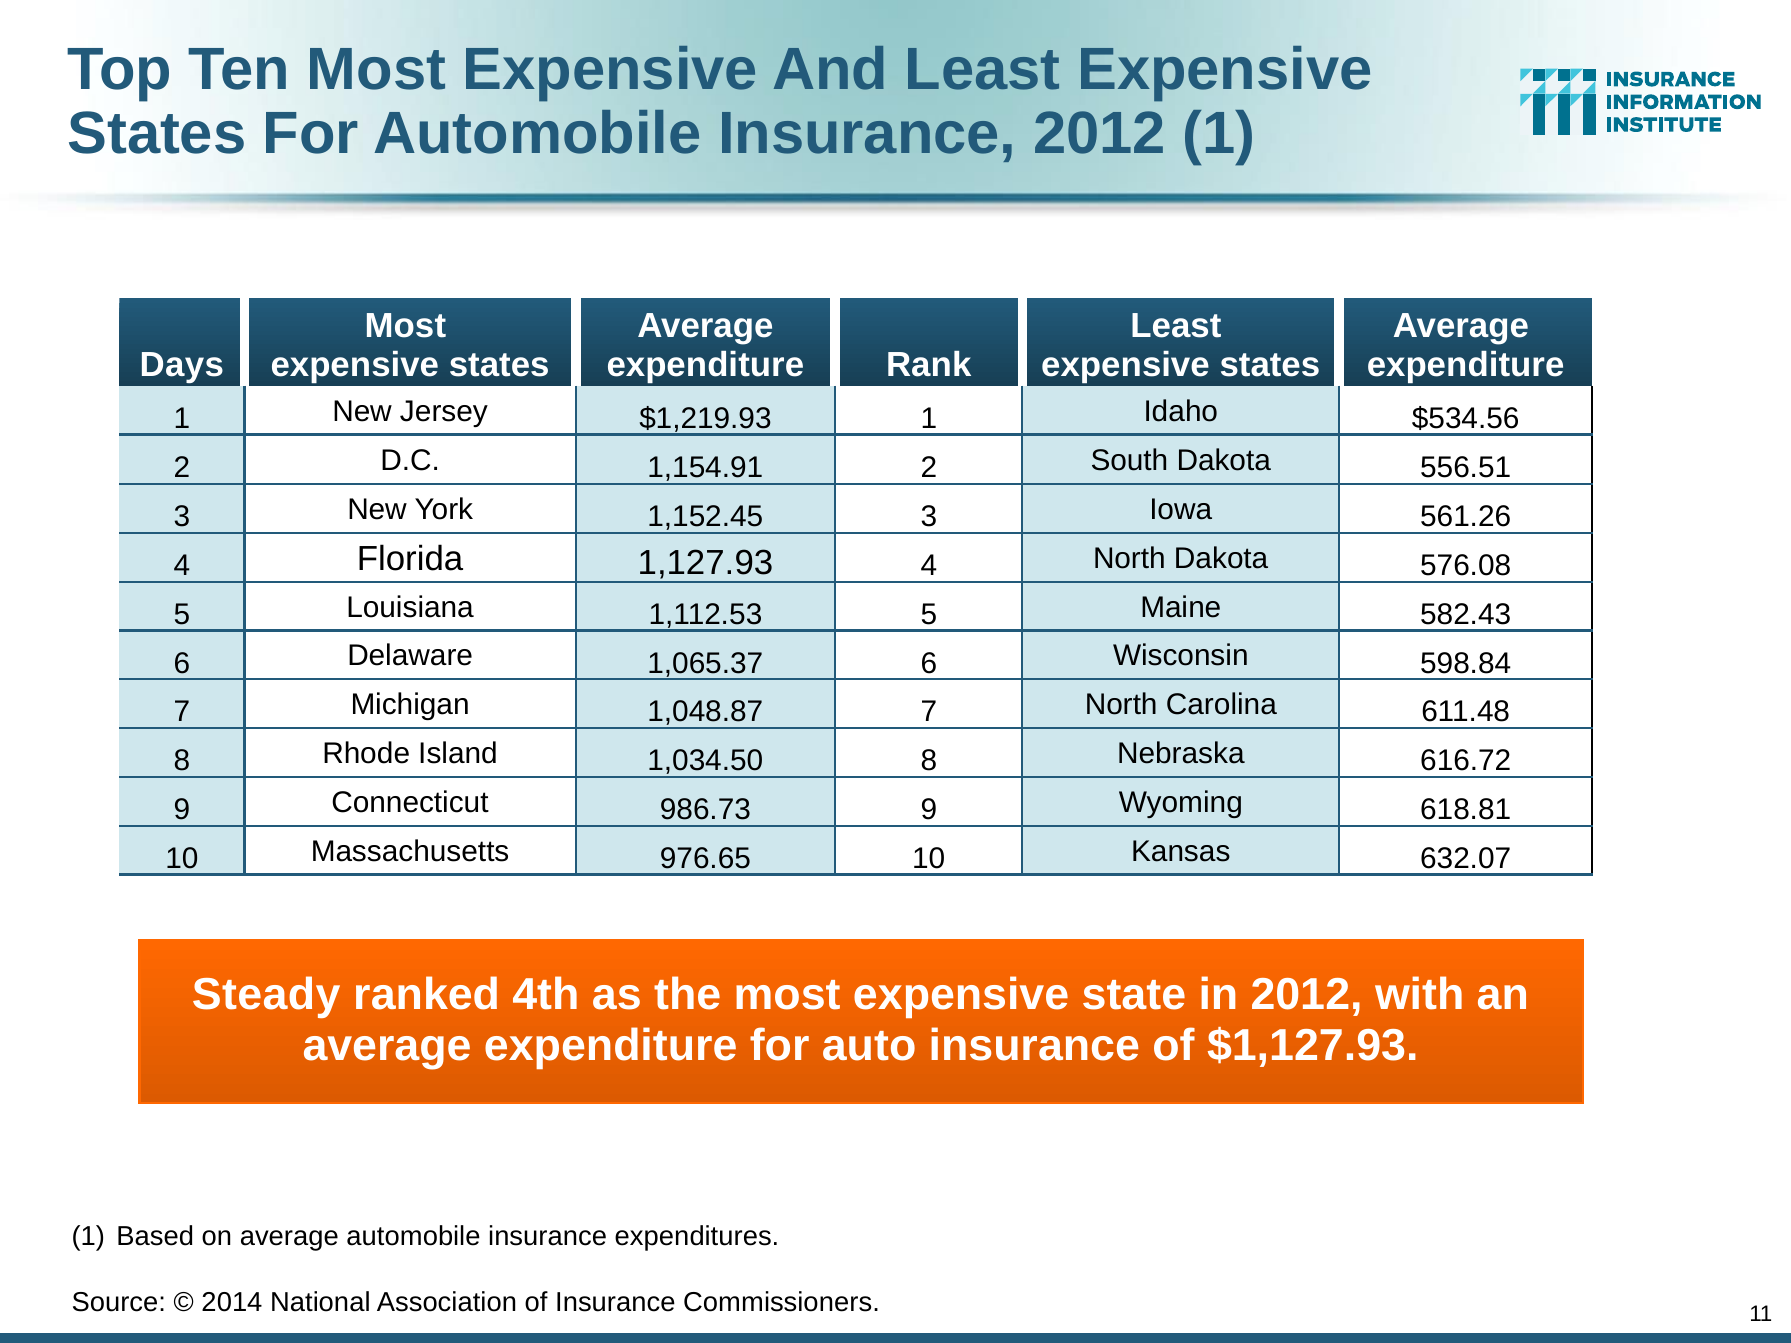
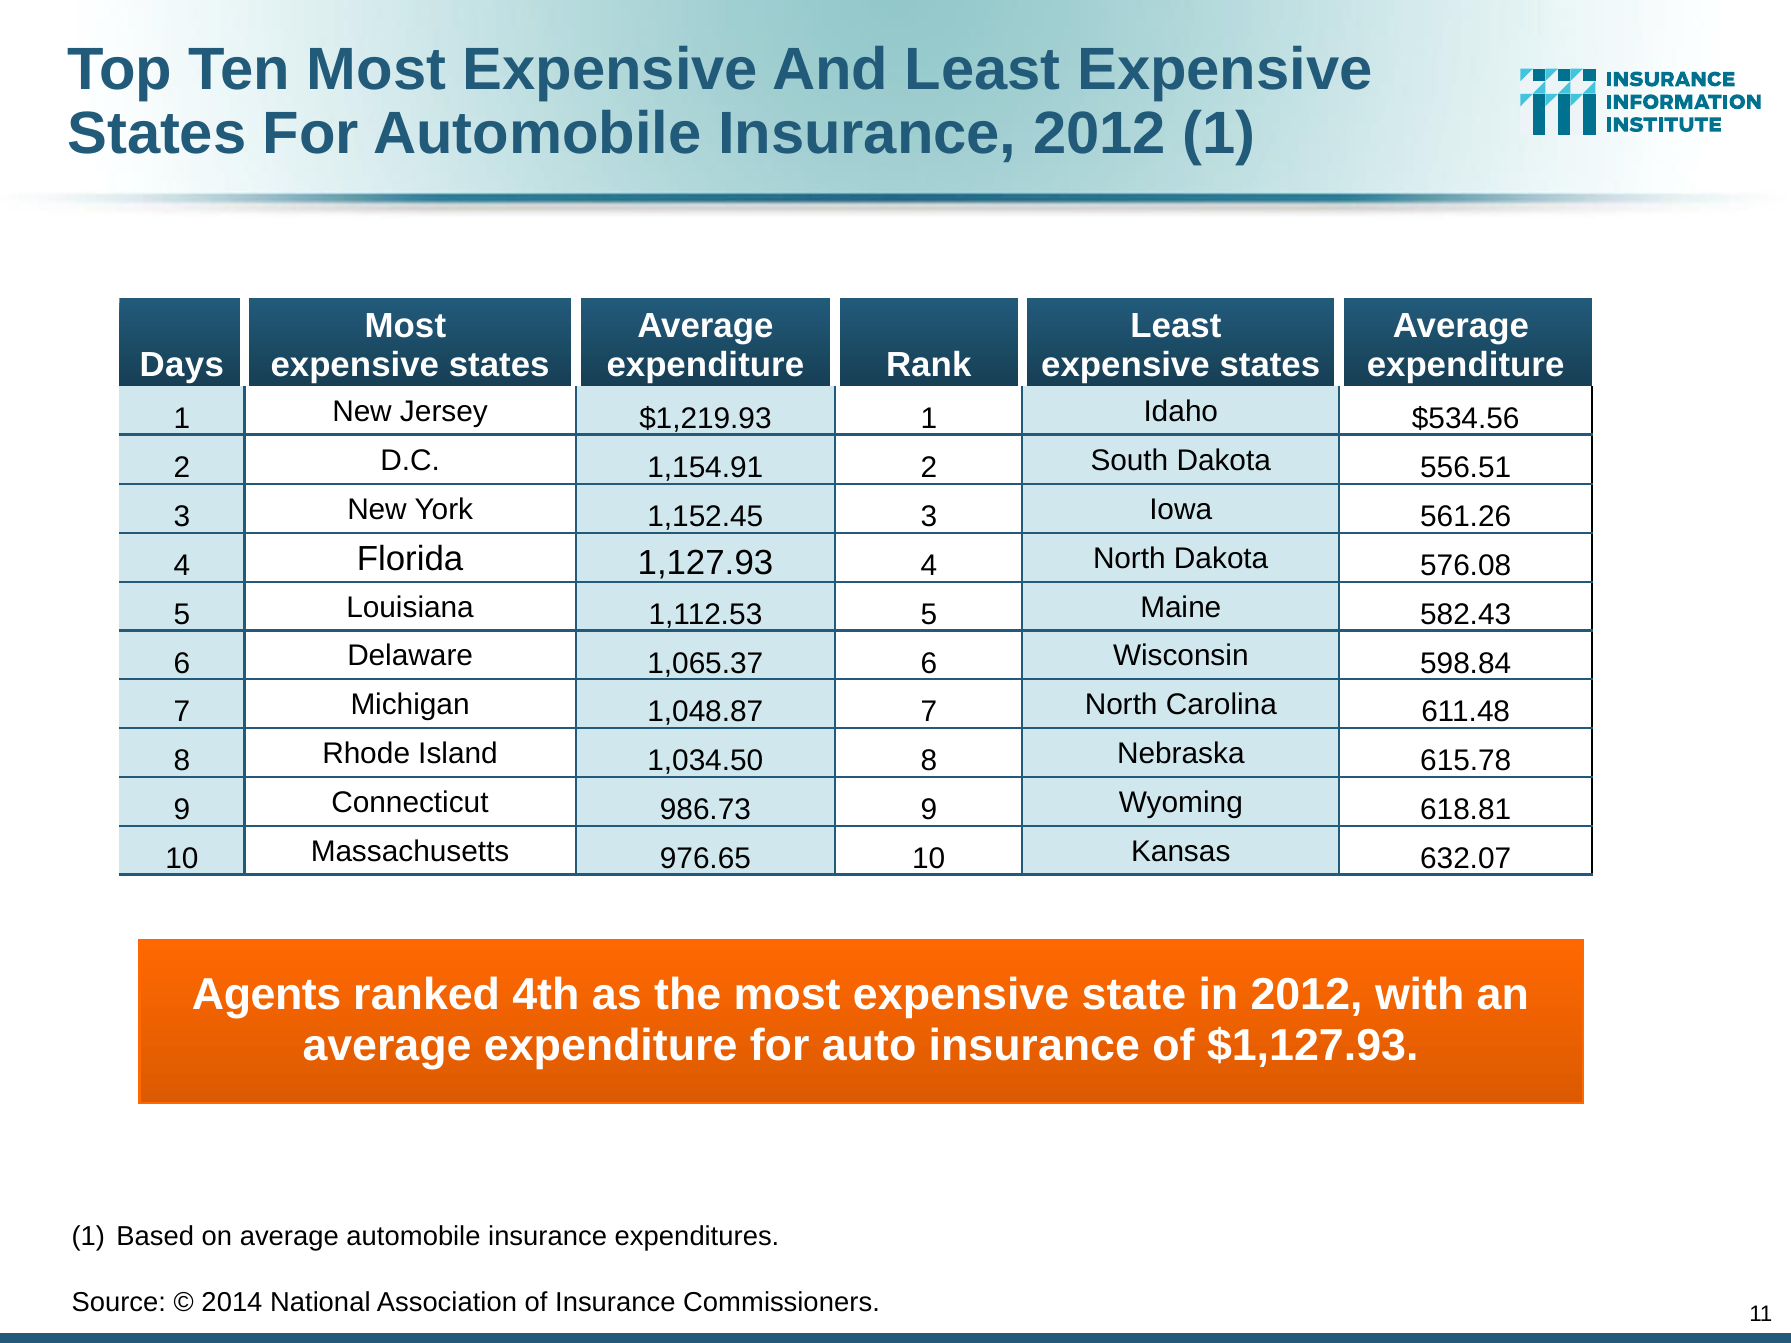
616.72: 616.72 -> 615.78 (1466, 761)
Steady: Steady -> Agents (267, 995)
